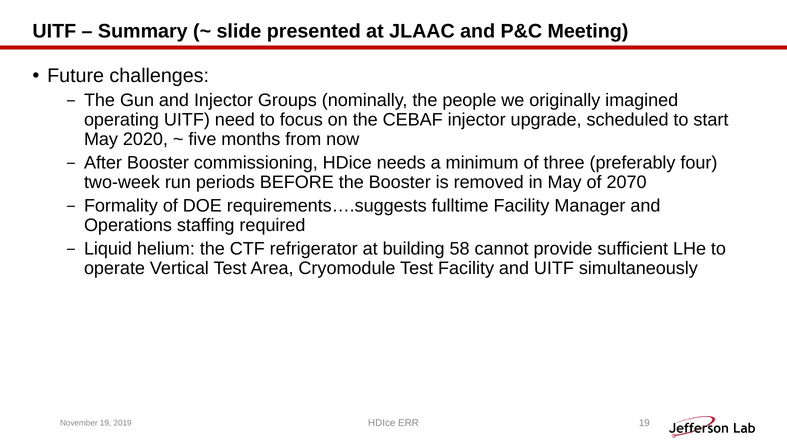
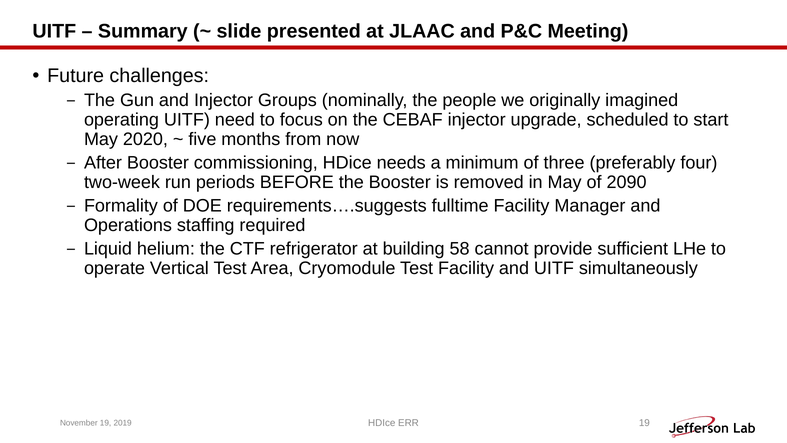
2070: 2070 -> 2090 (627, 182)
